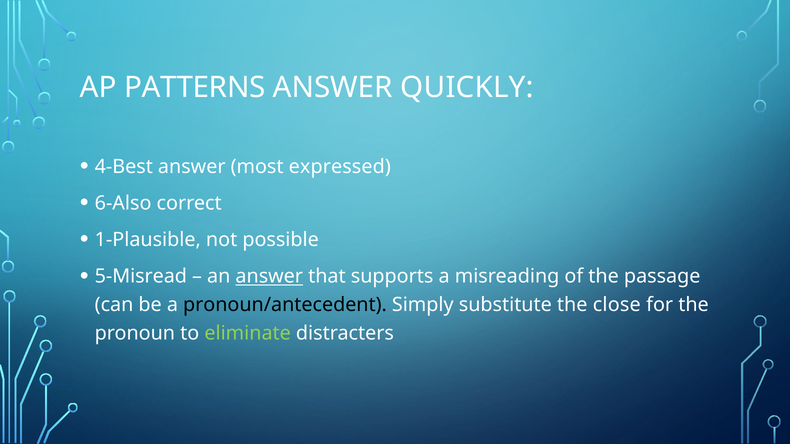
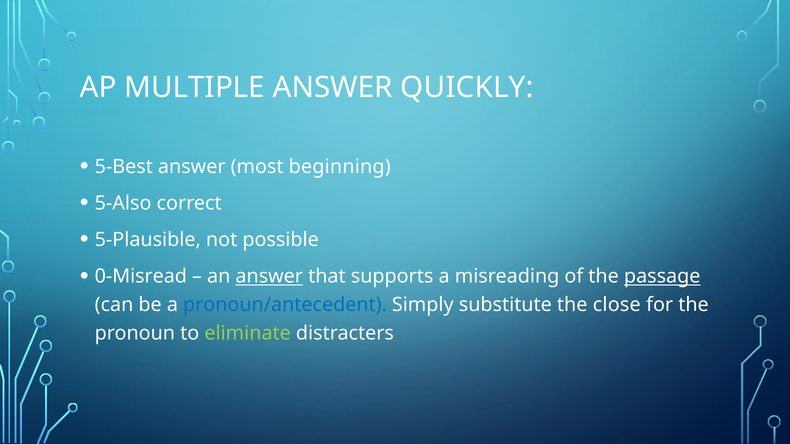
PATTERNS: PATTERNS -> MULTIPLE (195, 88)
4-Best: 4-Best -> 5-Best (124, 167)
expressed: expressed -> beginning (340, 167)
6-Also: 6-Also -> 5-Also (123, 203)
1-Plausible: 1-Plausible -> 5-Plausible (148, 240)
5-Misread: 5-Misread -> 0-Misread (141, 277)
passage underline: none -> present (662, 277)
pronoun/antecedent colour: black -> blue (285, 305)
